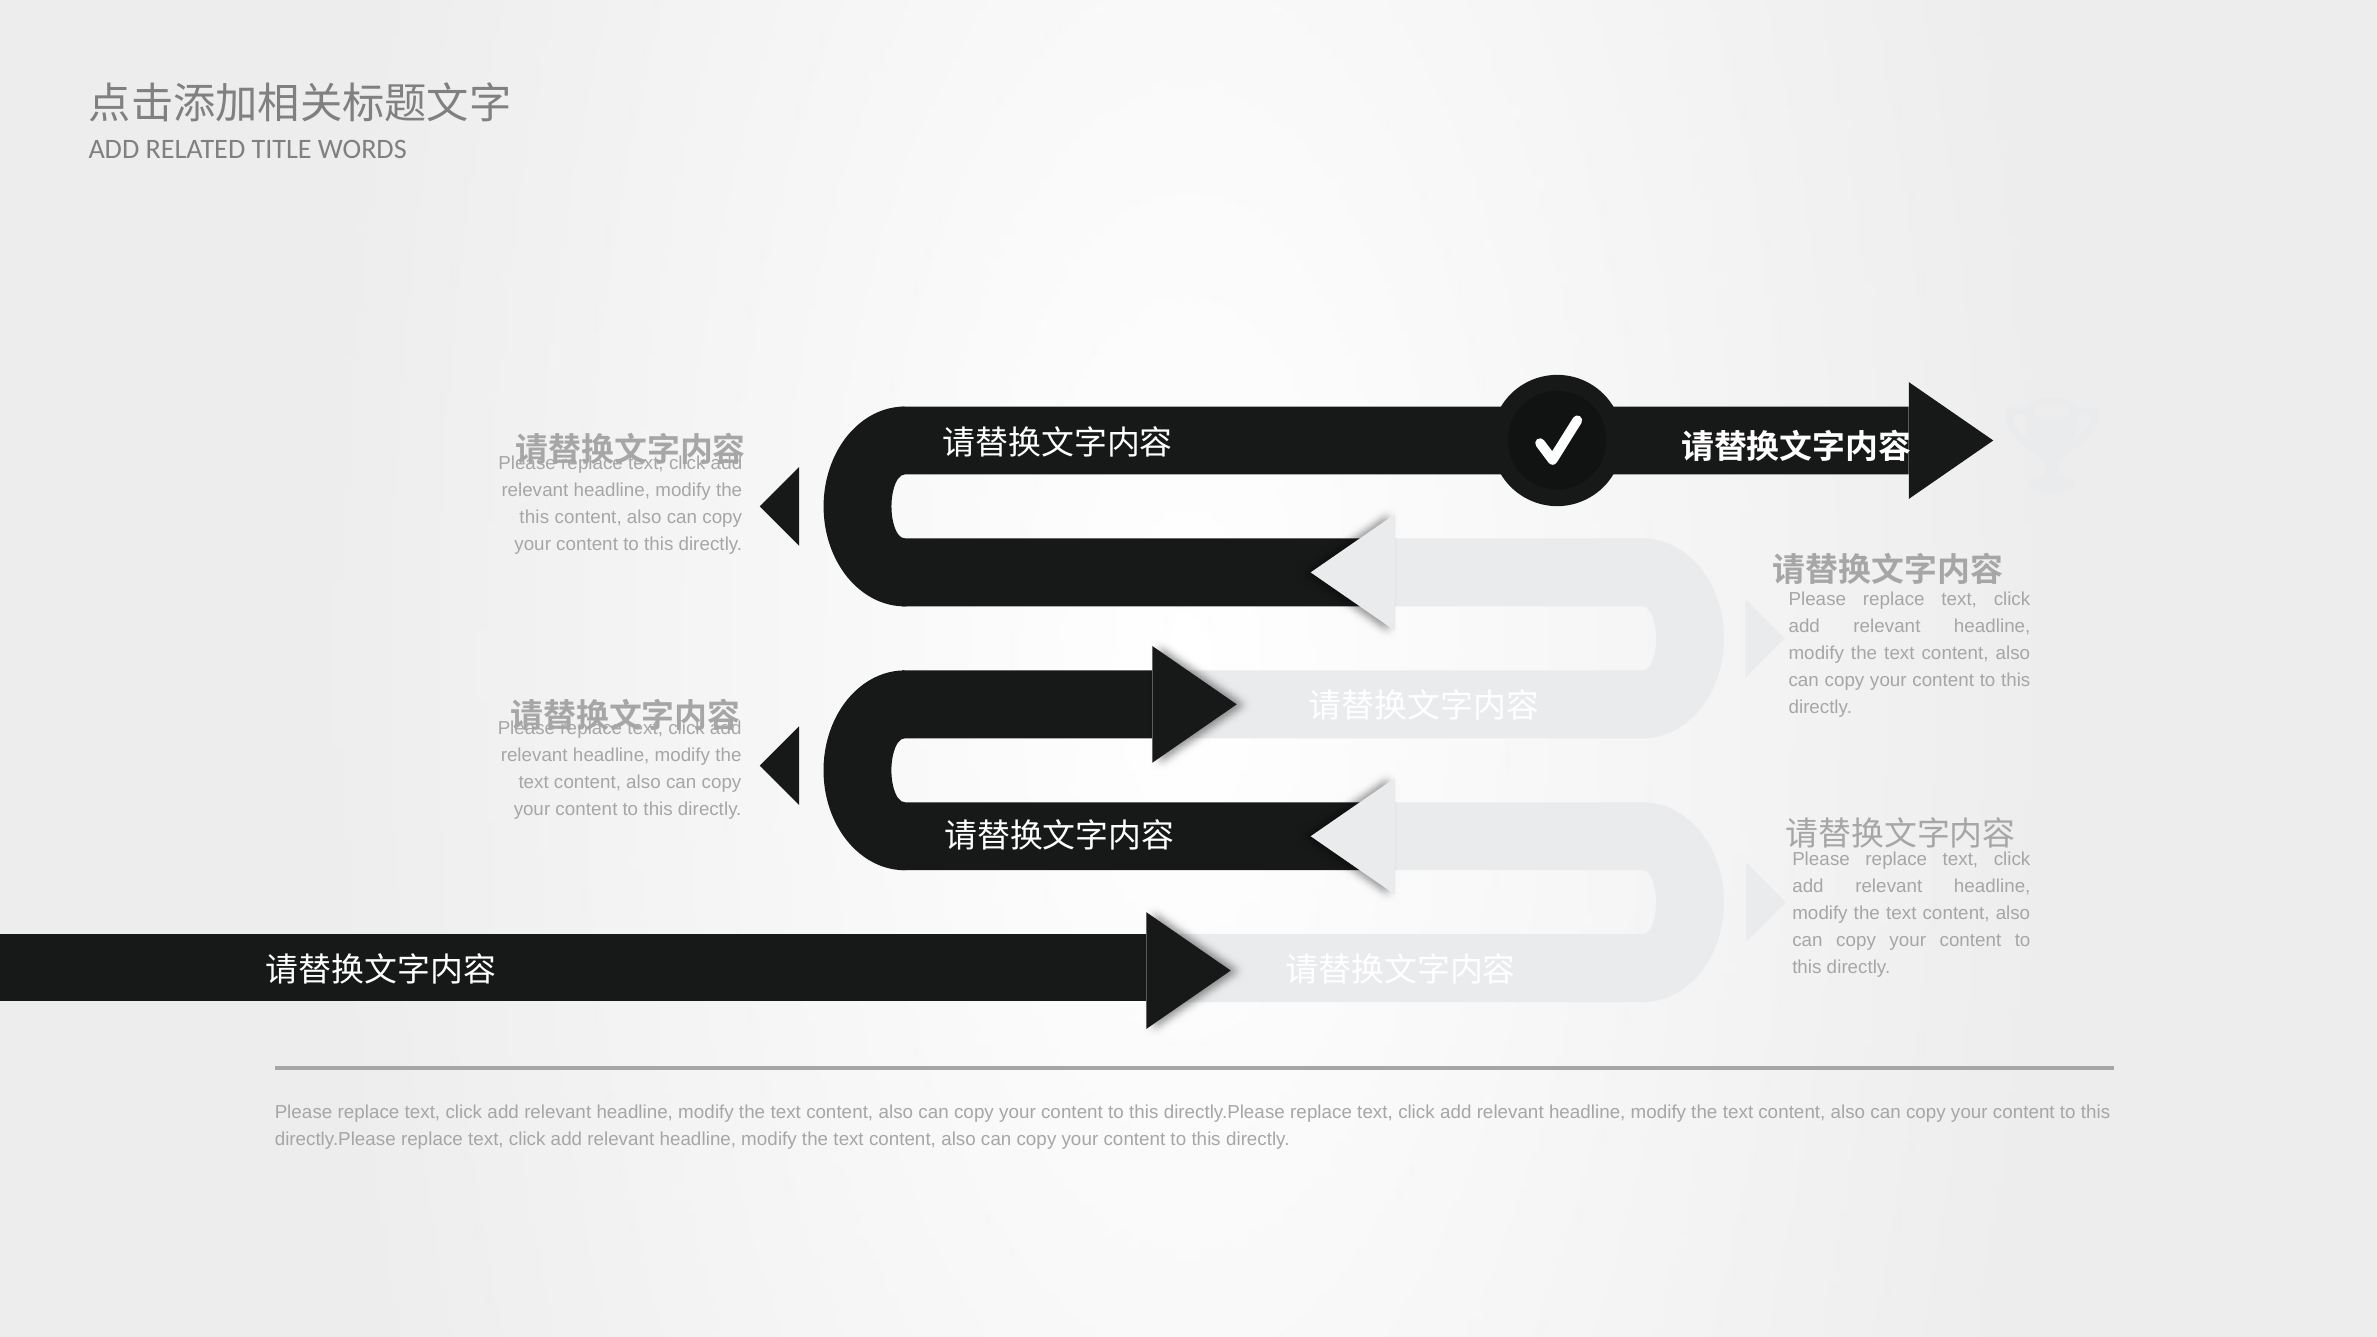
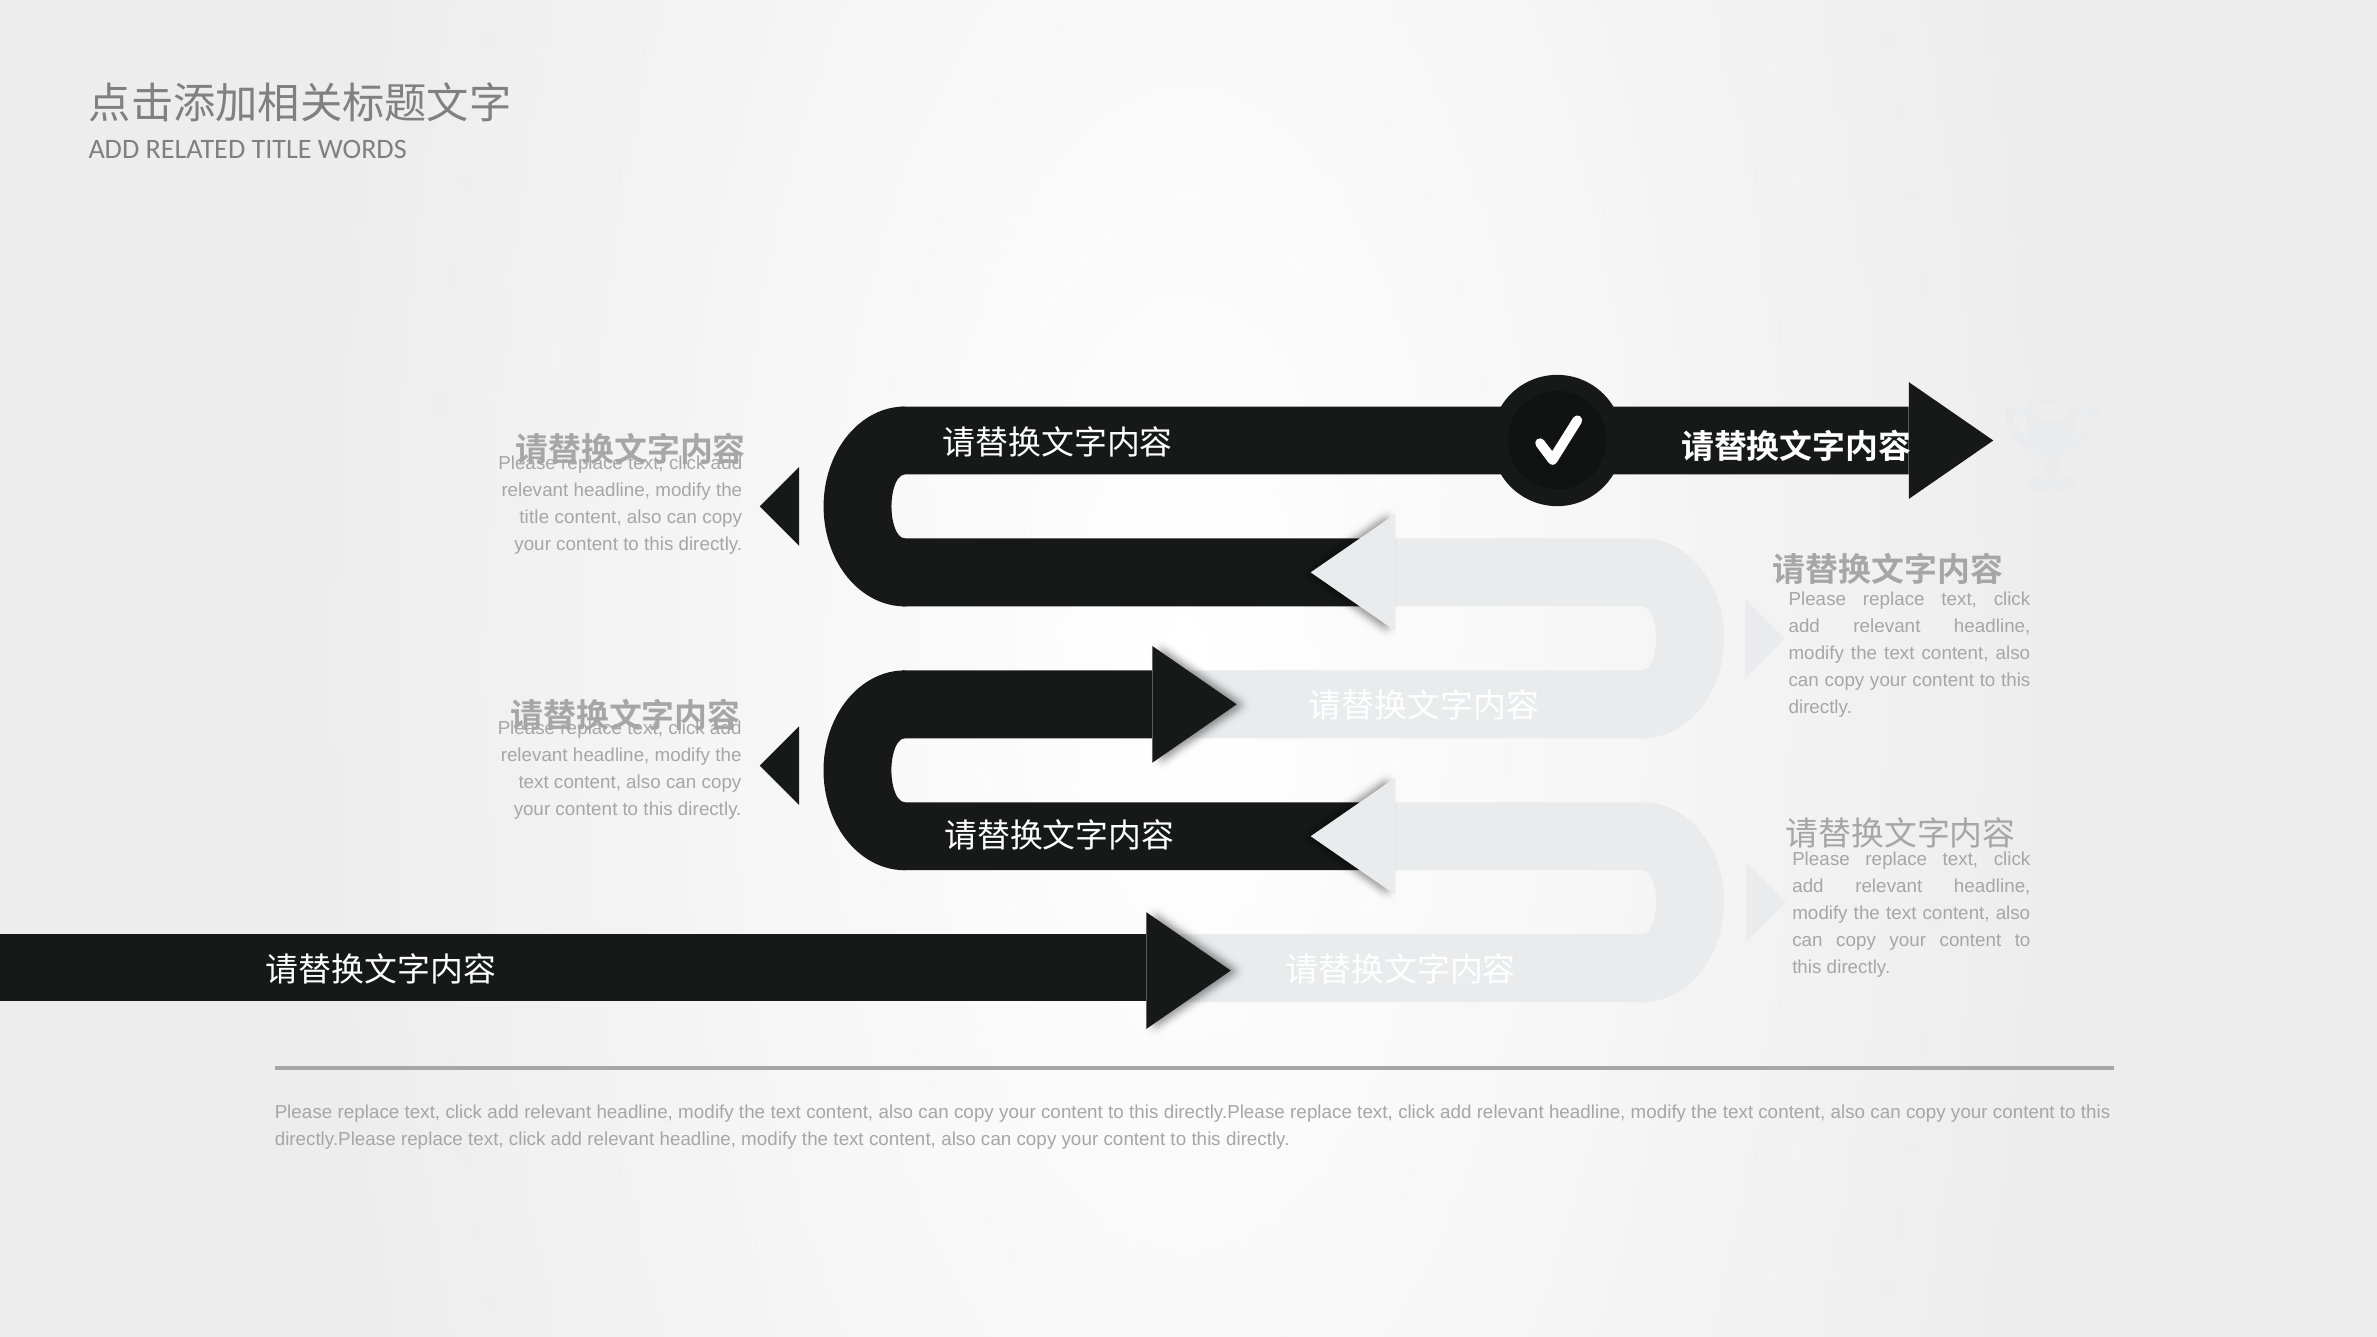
this: this -> title (534, 517)
